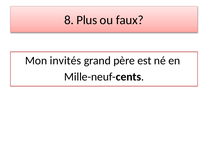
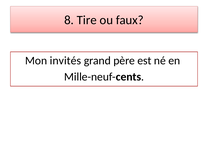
Plus: Plus -> Tire (87, 20)
